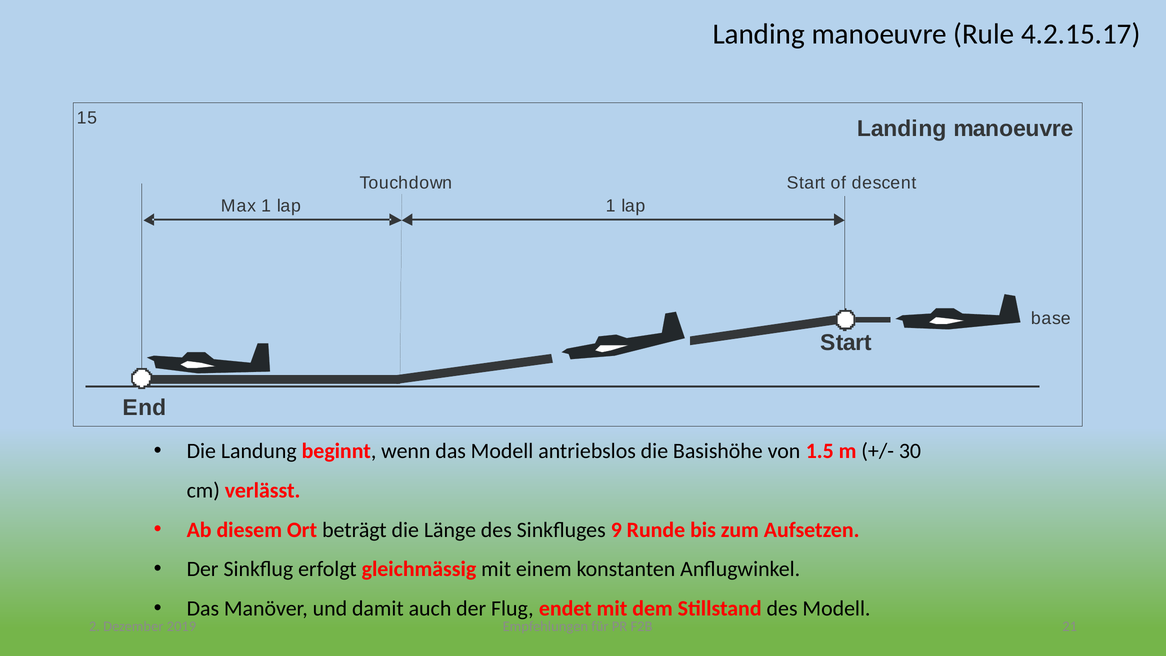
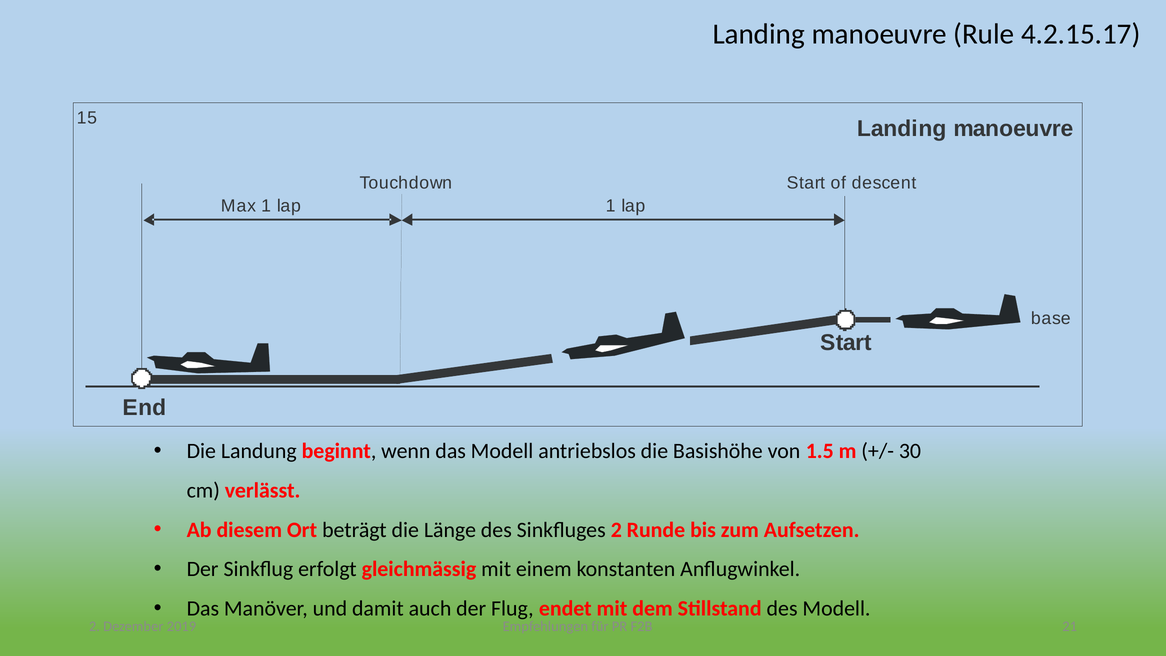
Sinkfluges 9: 9 -> 2 (616, 530)
